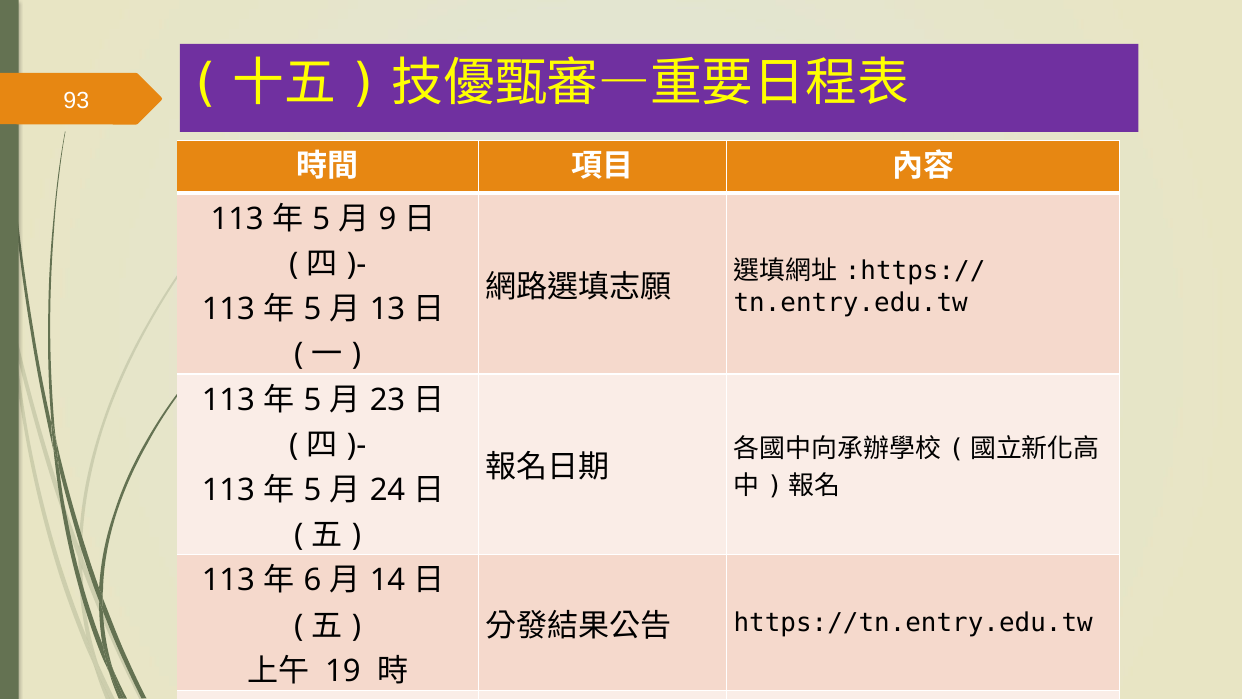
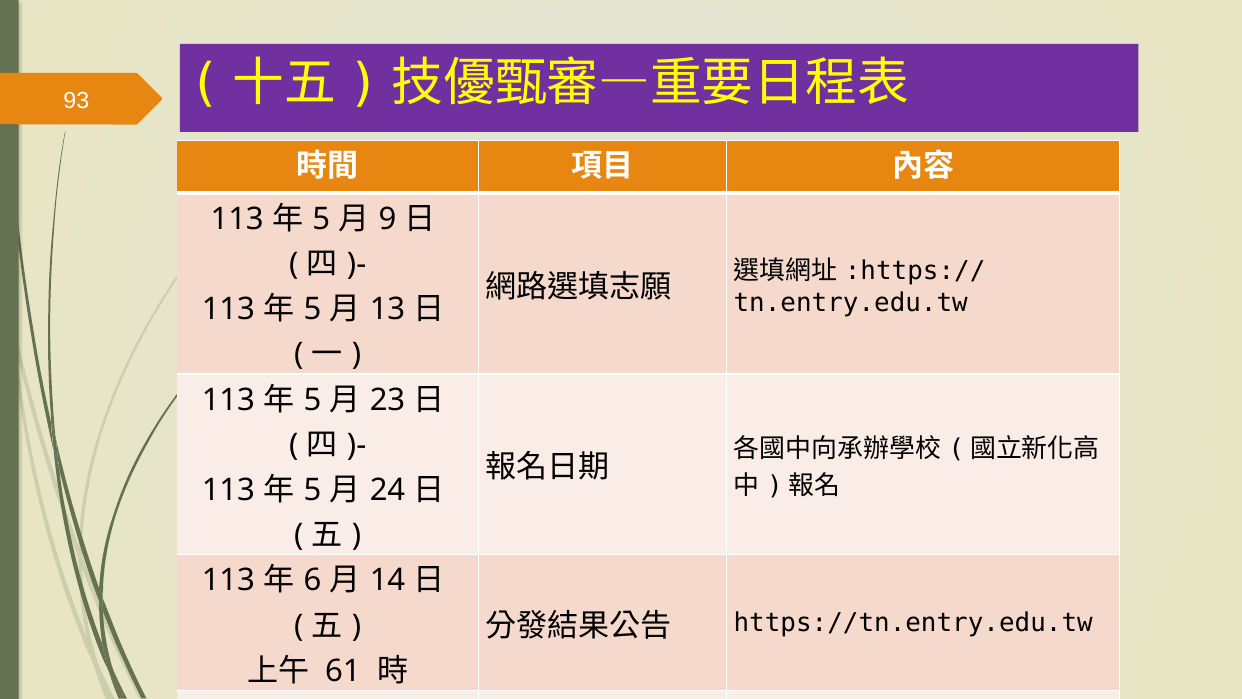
19: 19 -> 61 (343, 671)
